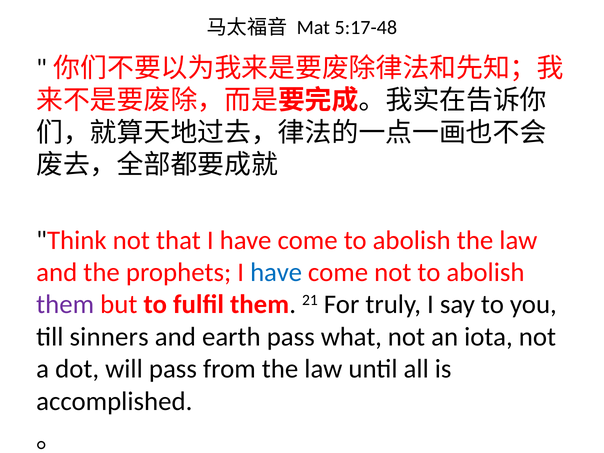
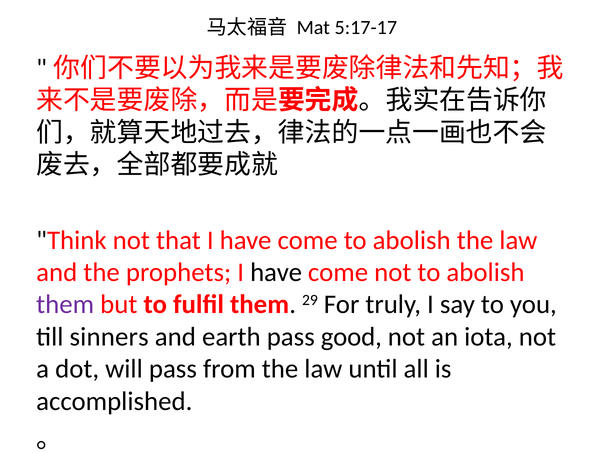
5:17-48: 5:17-48 -> 5:17-17 (366, 28)
have colour: blue -> black (276, 272)
21: 21 -> 29 (310, 300)
what: what -> good (351, 337)
